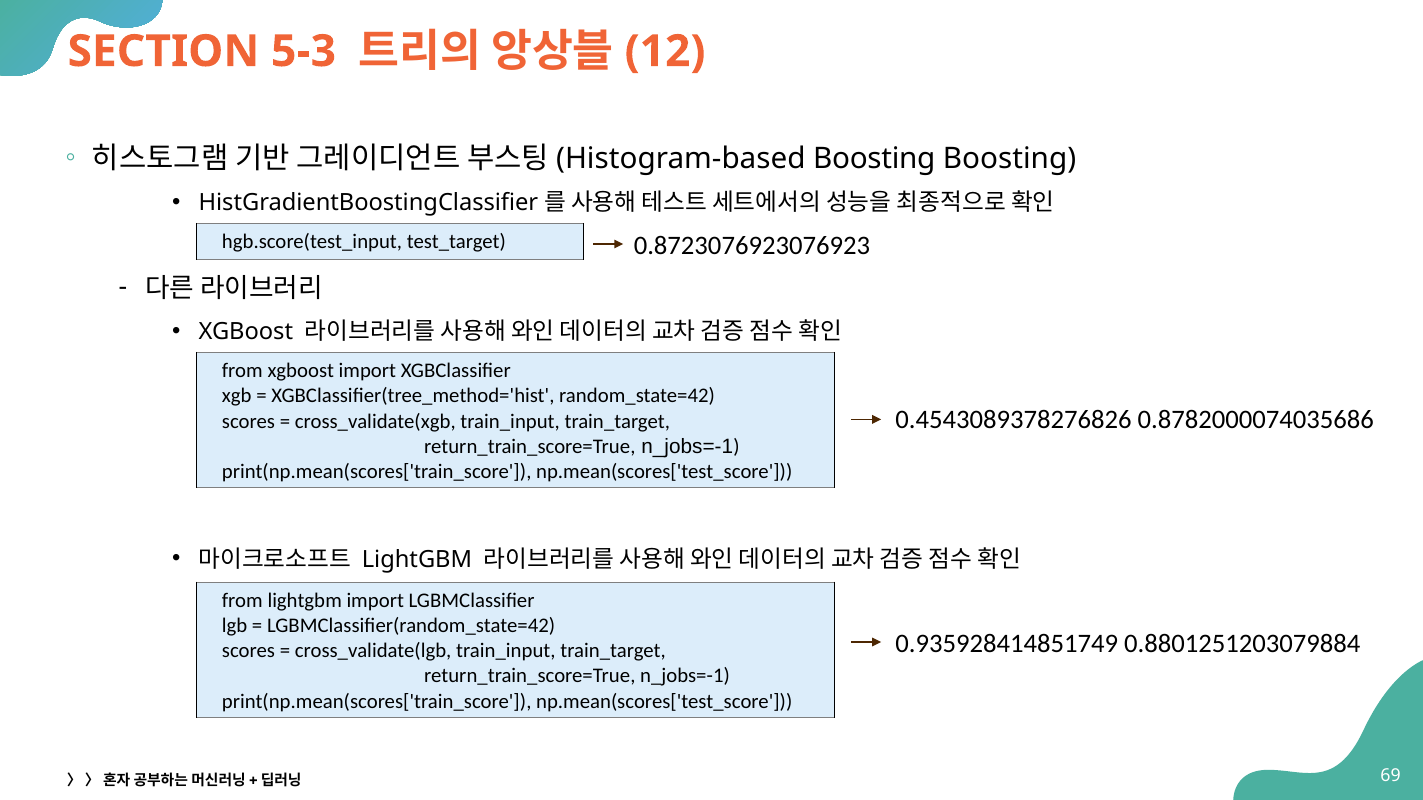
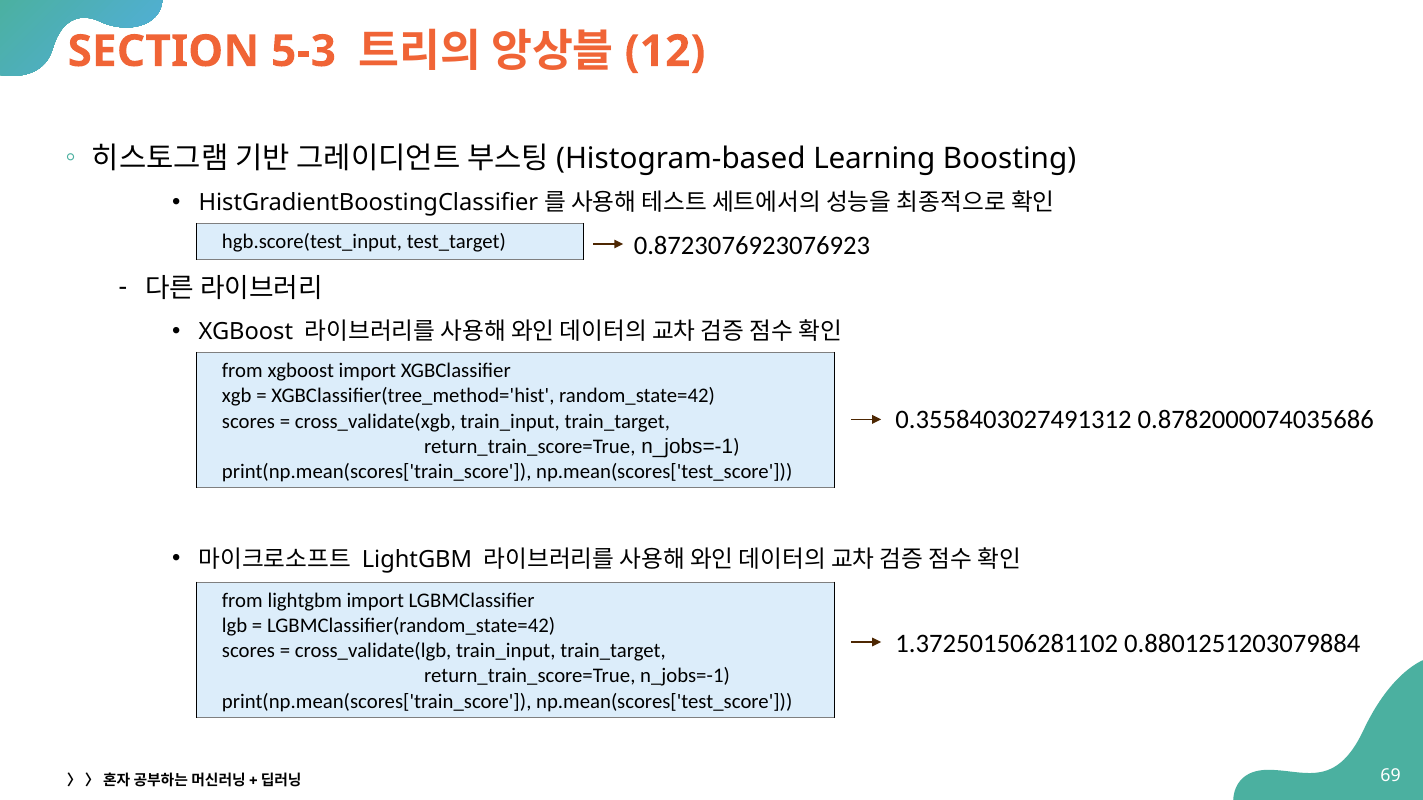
Boosting: Boosting -> Learning (874, 158)
0.4543089378276826: 0.4543089378276826 -> 0.3558403027491312 (1013, 420)
0.935928414851749: 0.935928414851749 -> 1.372501506281102 (1007, 644)
